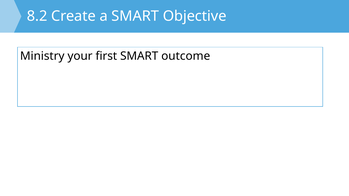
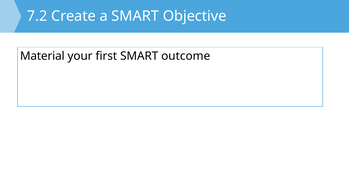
8.2: 8.2 -> 7.2 (37, 16)
Ministry: Ministry -> Material (42, 56)
